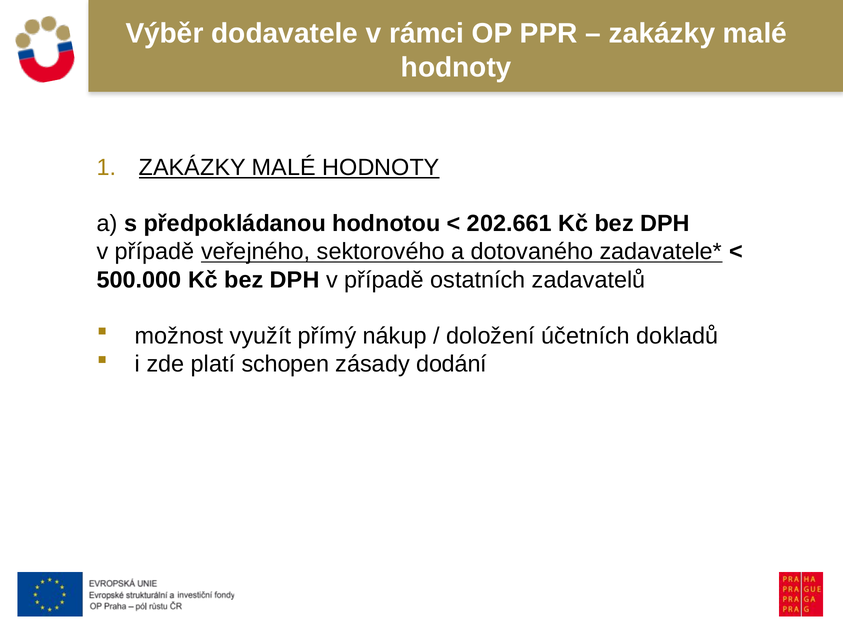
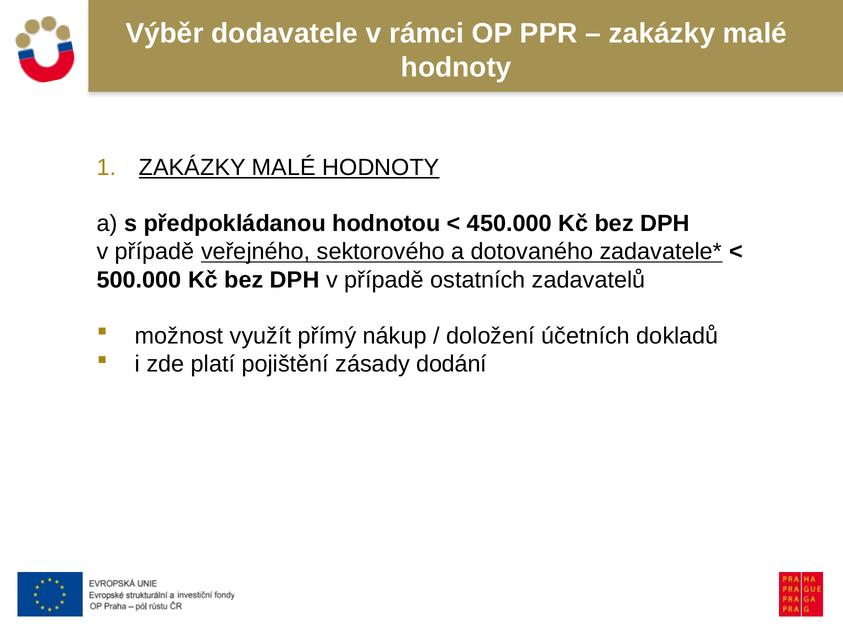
202.661: 202.661 -> 450.000 (509, 224)
schopen: schopen -> pojištění (285, 364)
